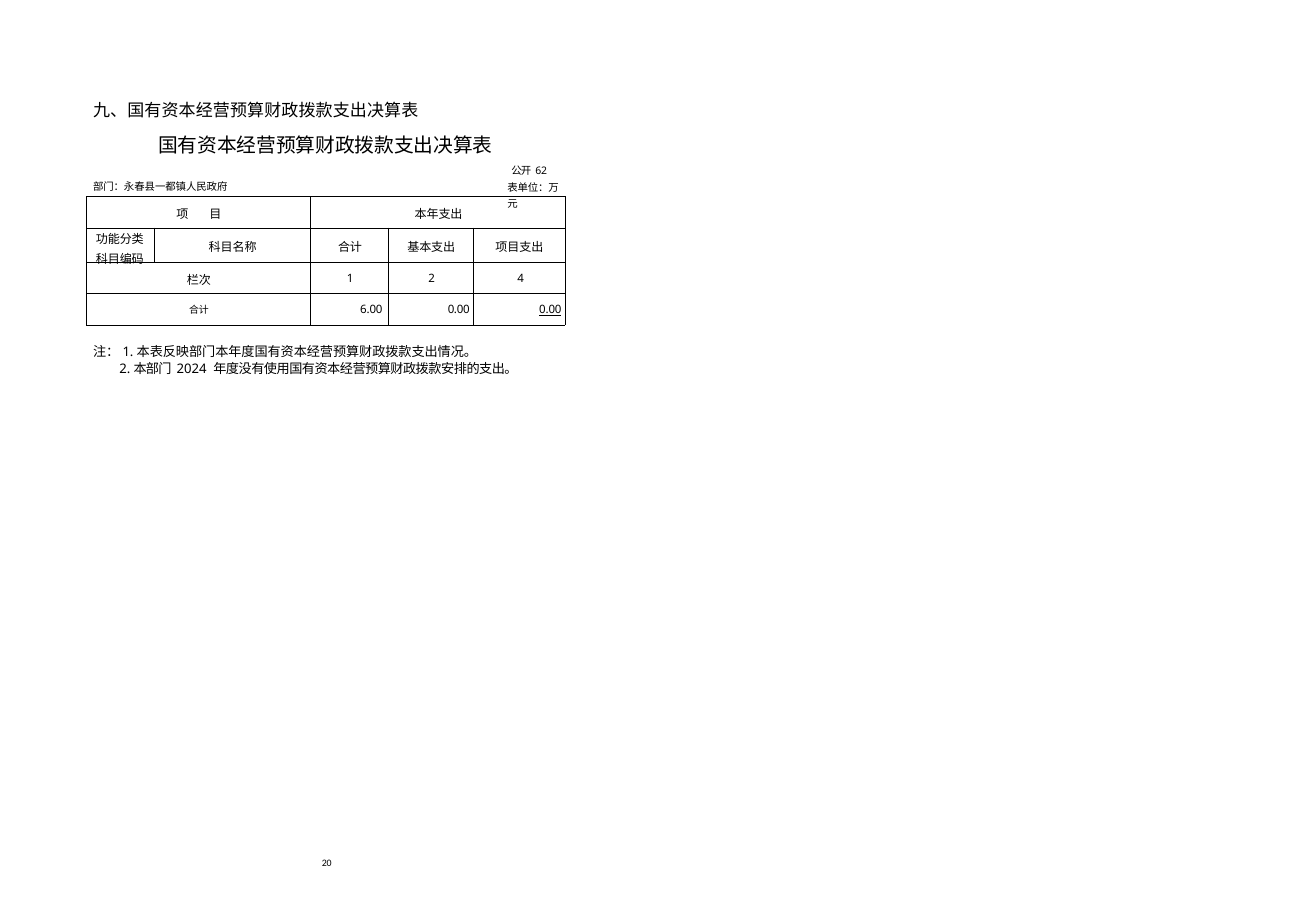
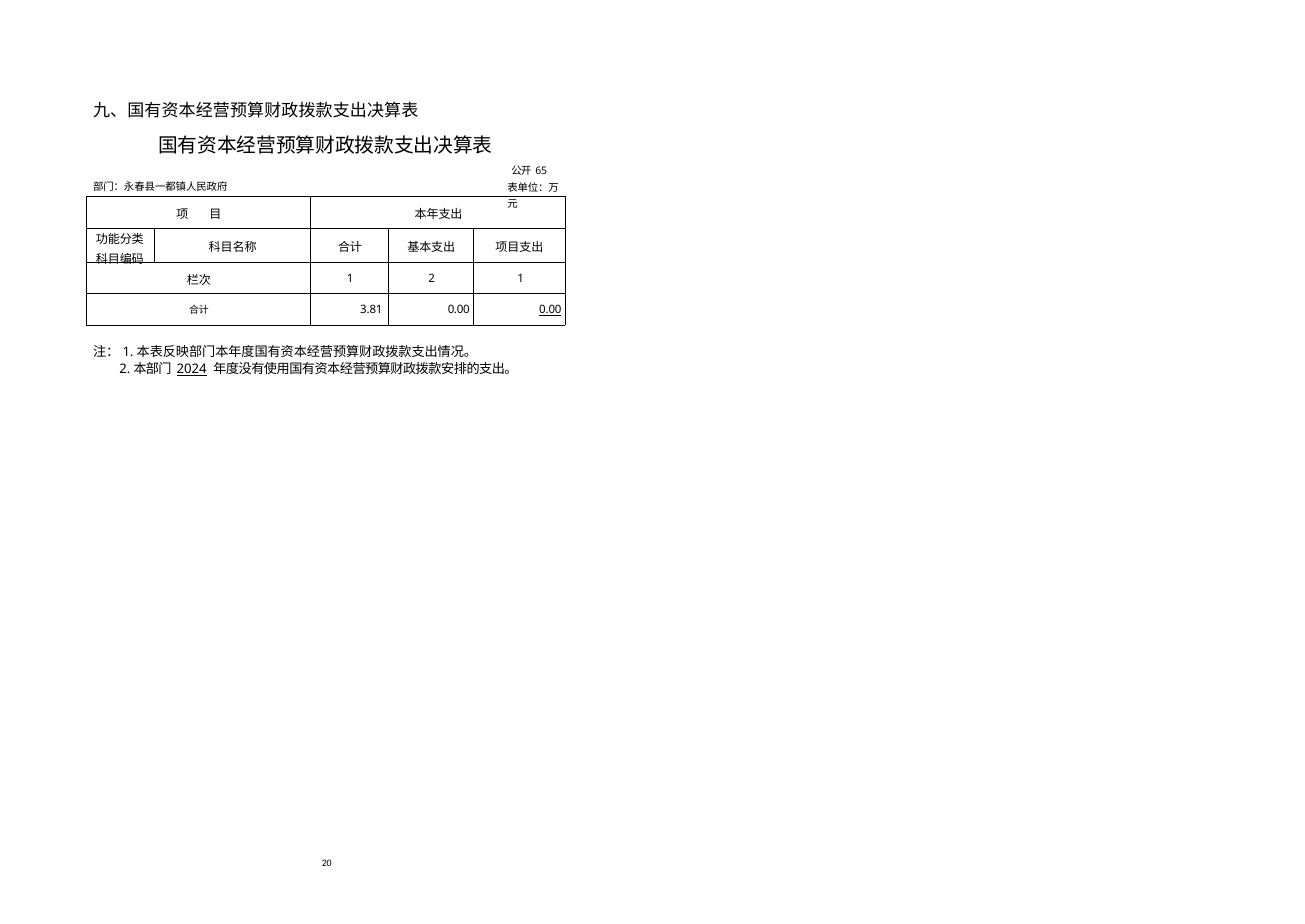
62: 62 -> 65 (541, 171)
2 4: 4 -> 1 (521, 279)
6.00: 6.00 -> 3.81 (371, 310)
2024 underline: none -> present (192, 369)
